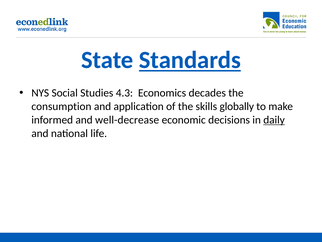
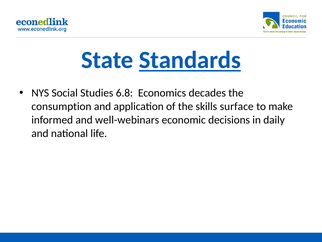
4.3: 4.3 -> 6.8 (124, 93)
globally: globally -> surface (237, 106)
well-decrease: well-decrease -> well-webinars (127, 120)
daily underline: present -> none (274, 120)
